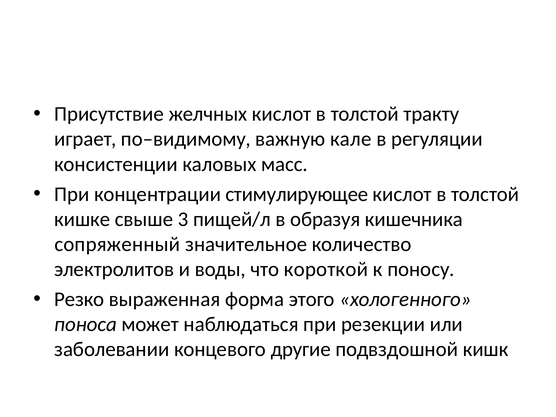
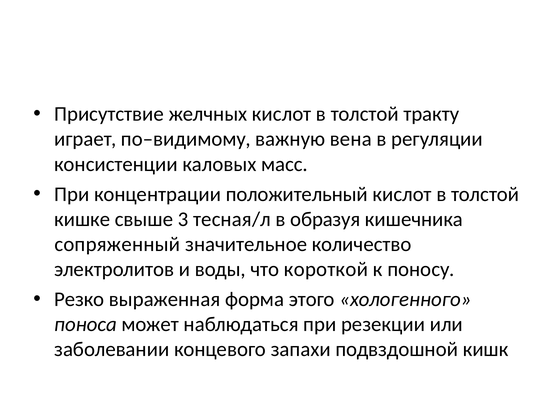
кале: кале -> вена (351, 139)
стимулирующее: стимулирующее -> положительный (297, 194)
пищей/л: пищей/л -> тесная/л (232, 219)
другие: другие -> запахи (301, 349)
